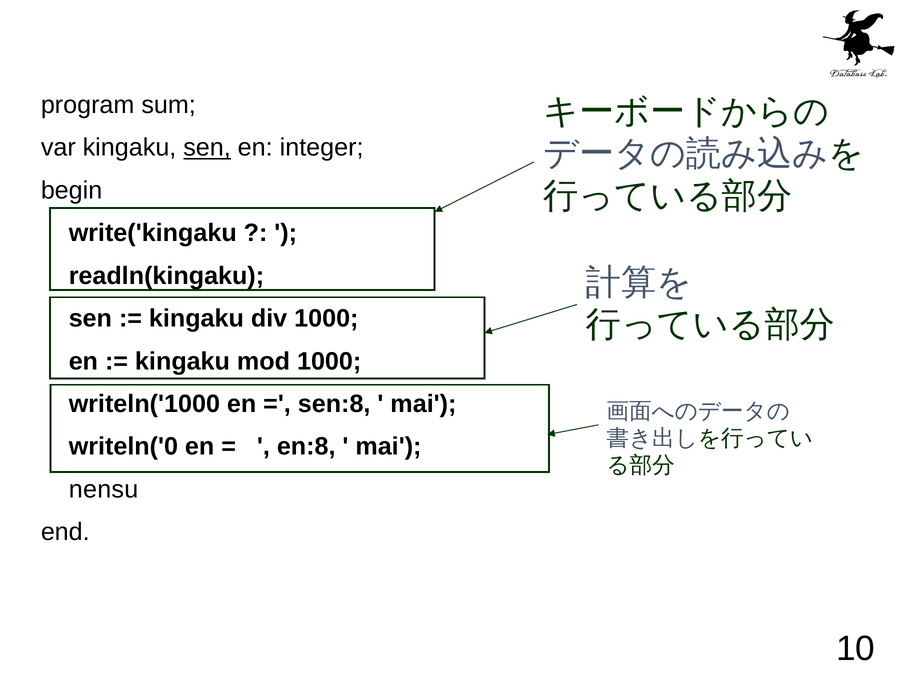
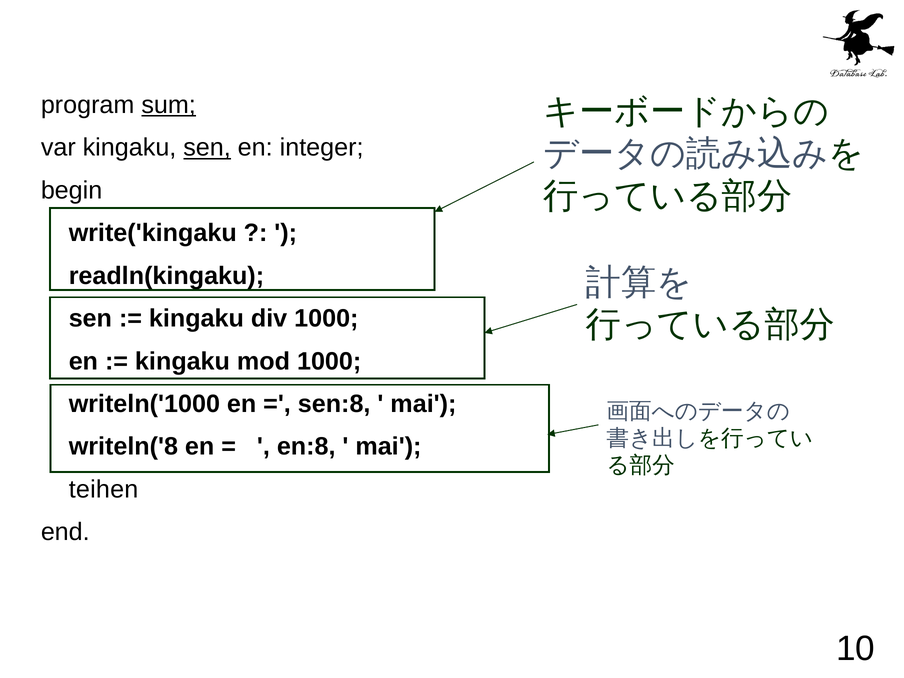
sum underline: none -> present (169, 105)
writeln('0: writeln('0 -> writeln('8 (123, 447)
nensu: nensu -> teihen (104, 489)
